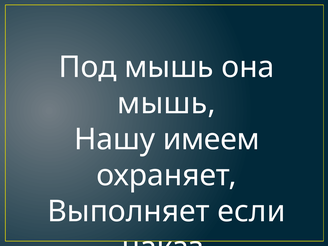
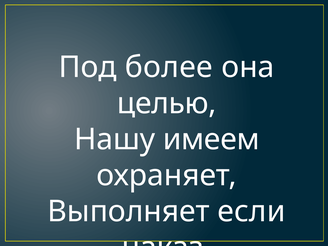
Под мышь: мышь -> более (169, 67)
мышь: мышь -> целью (167, 103)
